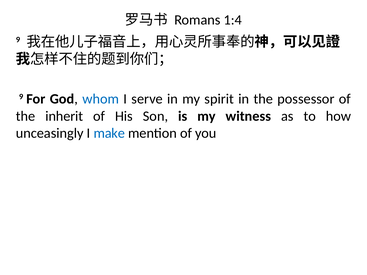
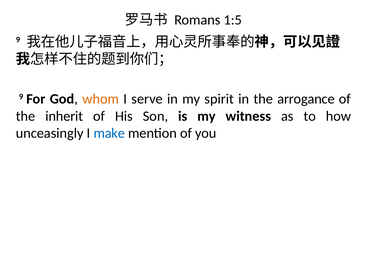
1:4: 1:4 -> 1:5 (233, 20)
whom colour: blue -> orange (101, 99)
possessor: possessor -> arrogance (306, 99)
